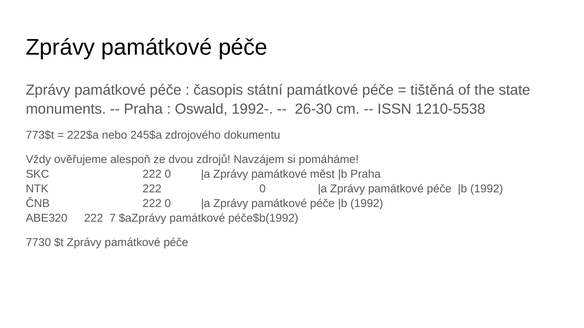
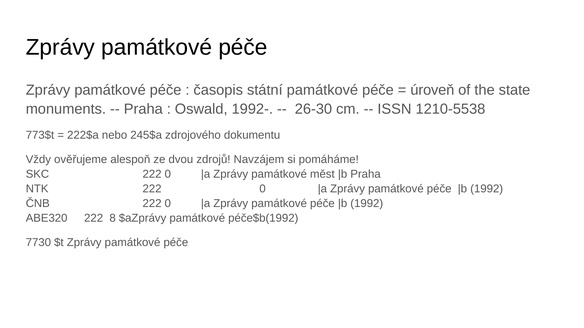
tištěná: tištěná -> úroveň (432, 90)
7: 7 -> 8 (113, 218)
